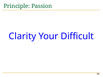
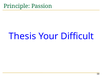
Clarity: Clarity -> Thesis (22, 36)
